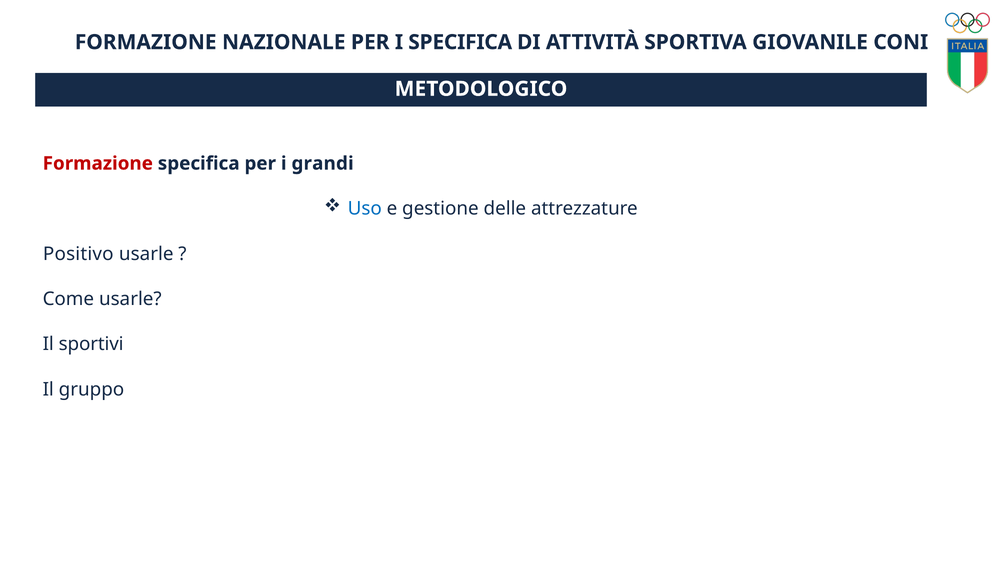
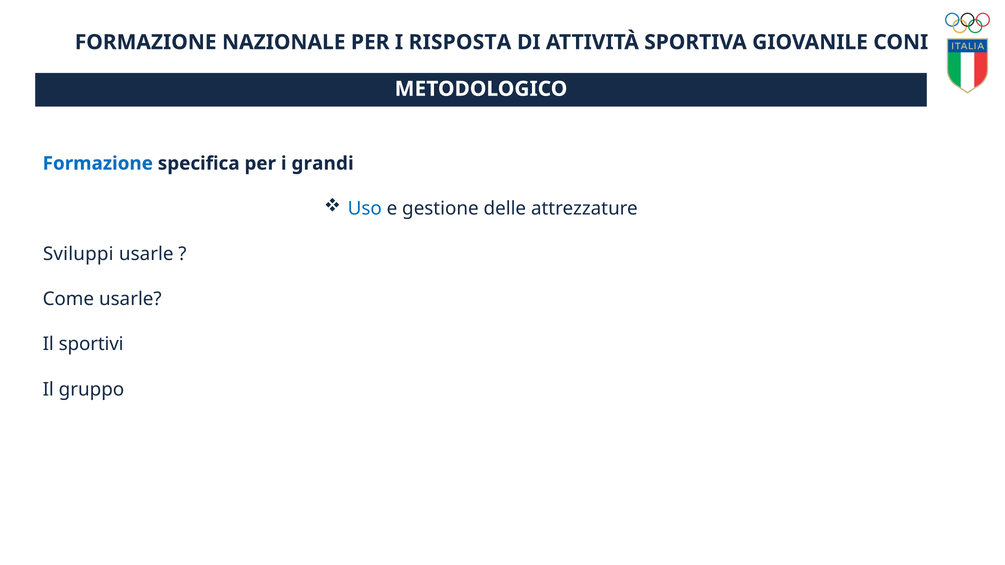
I SPECIFICA: SPECIFICA -> RISPOSTA (460, 42)
Formazione colour: red -> blue (98, 164)
Positivo: Positivo -> Sviluppi (78, 254)
